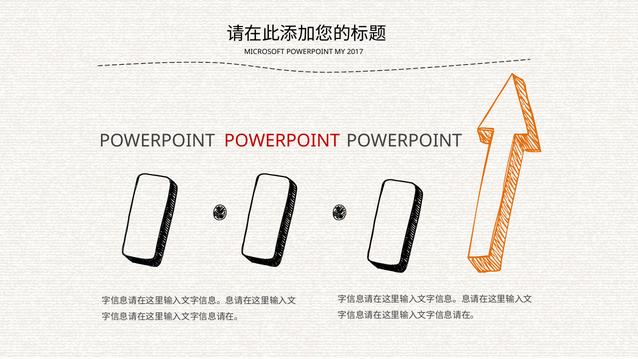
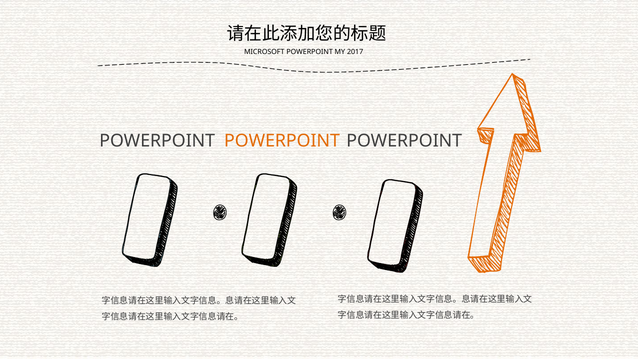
POWERPOINT colour: red -> orange (282, 141)
